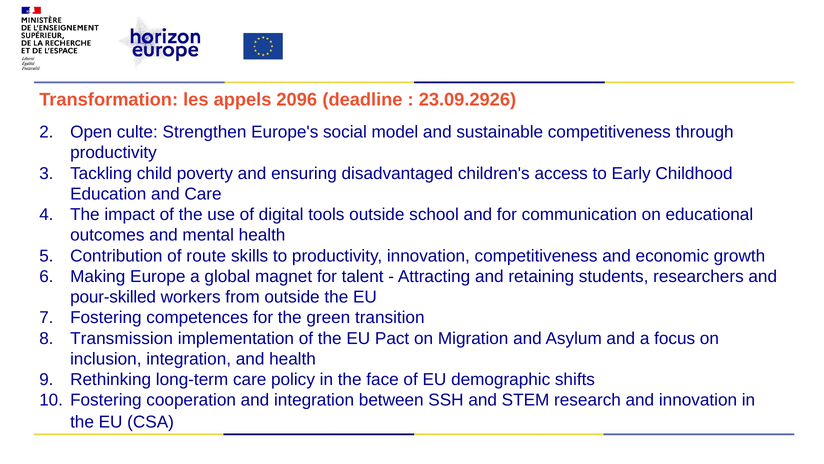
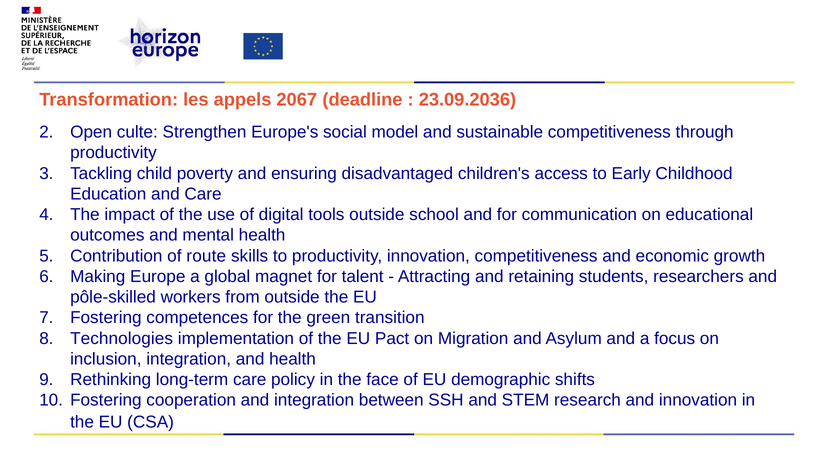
2096: 2096 -> 2067 (297, 100)
23.09.2926: 23.09.2926 -> 23.09.2036 (467, 100)
pour-skilled: pour-skilled -> pôle-skilled (113, 297)
Transmission: Transmission -> Technologies (122, 338)
